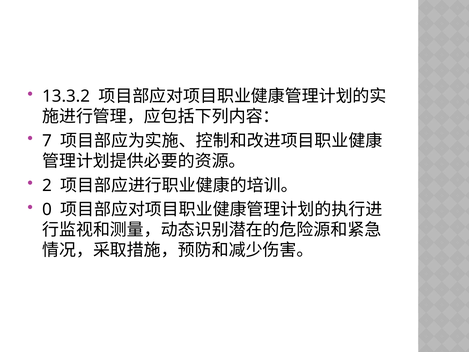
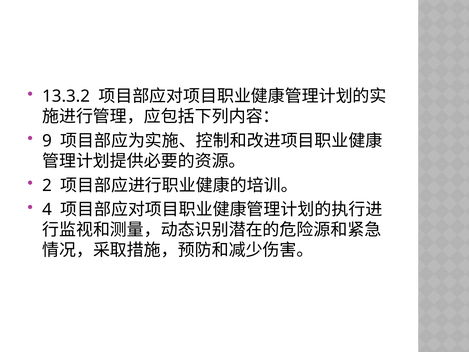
7: 7 -> 9 (47, 141)
0: 0 -> 4 (47, 210)
